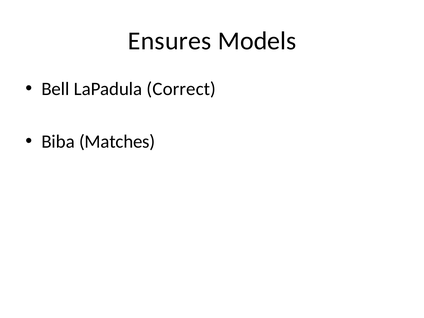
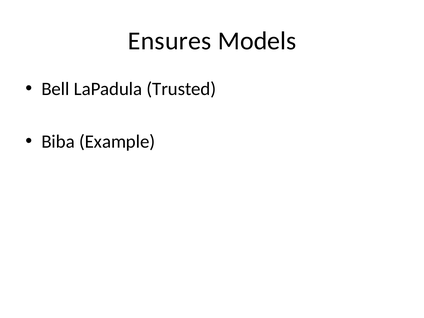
Correct: Correct -> Trusted (181, 89)
Matches: Matches -> Example (117, 142)
